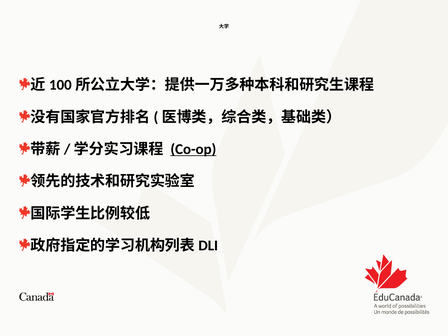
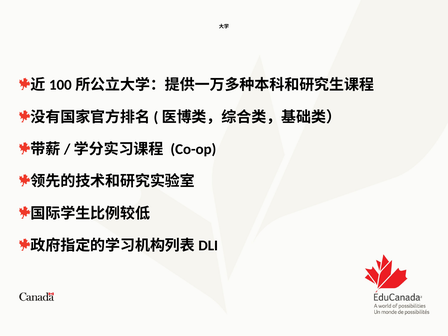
Co-op underline: present -> none (193, 149)
